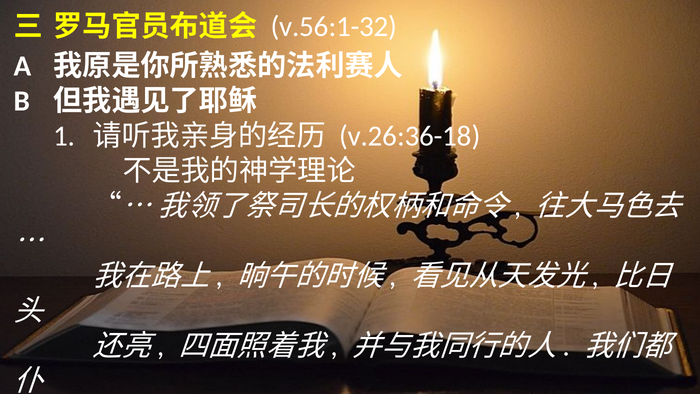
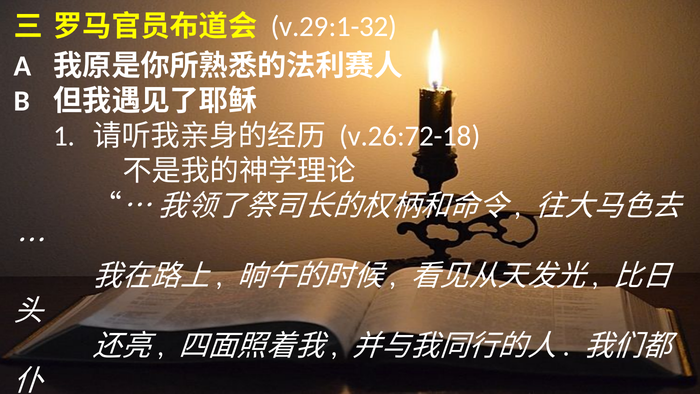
v.56:1-32: v.56:1-32 -> v.29:1-32 (334, 27)
v.26:36-18: v.26:36-18 -> v.26:72-18 (410, 136)
